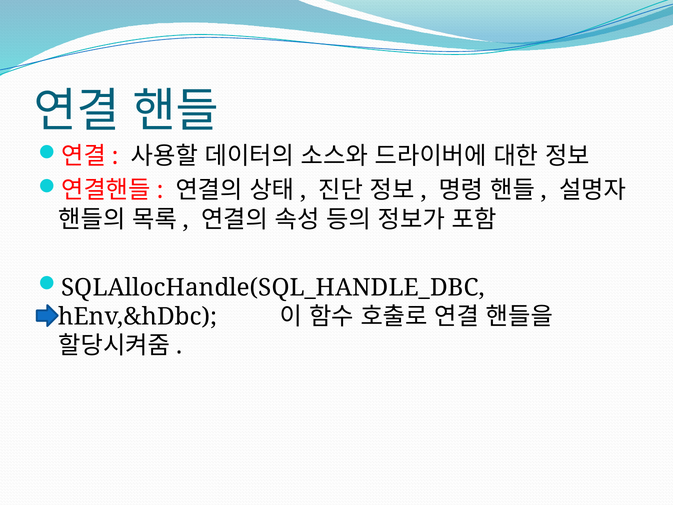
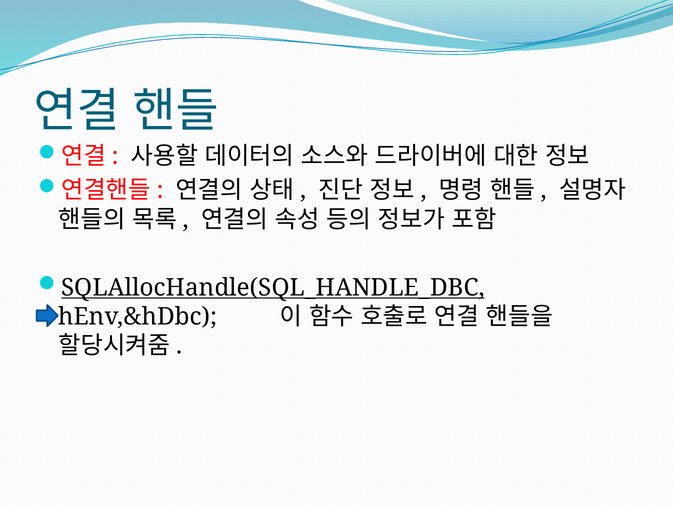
SQLAllocHandle(SQL_HANDLE_DBC underline: none -> present (273, 287)
